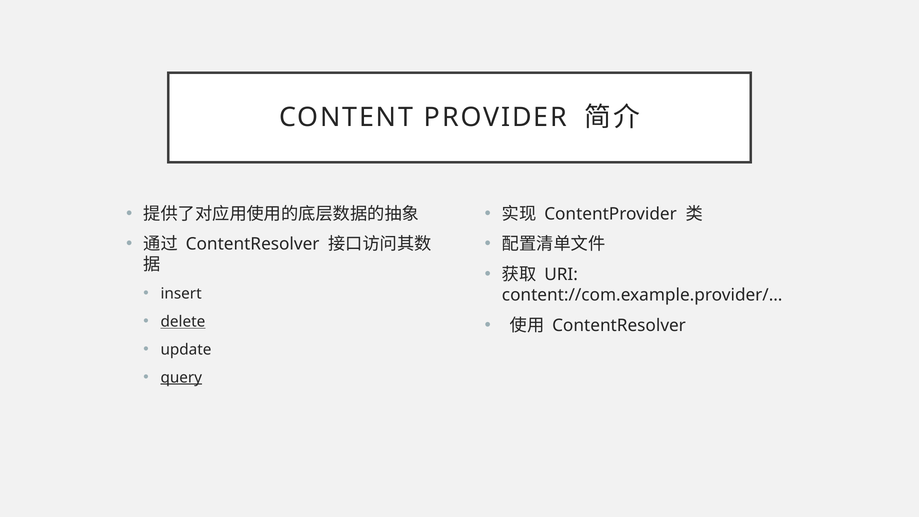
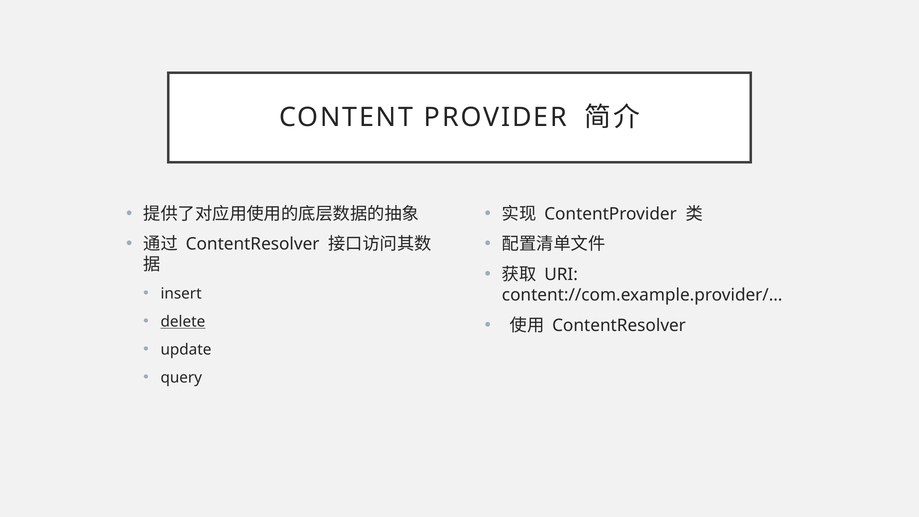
query underline: present -> none (181, 377)
